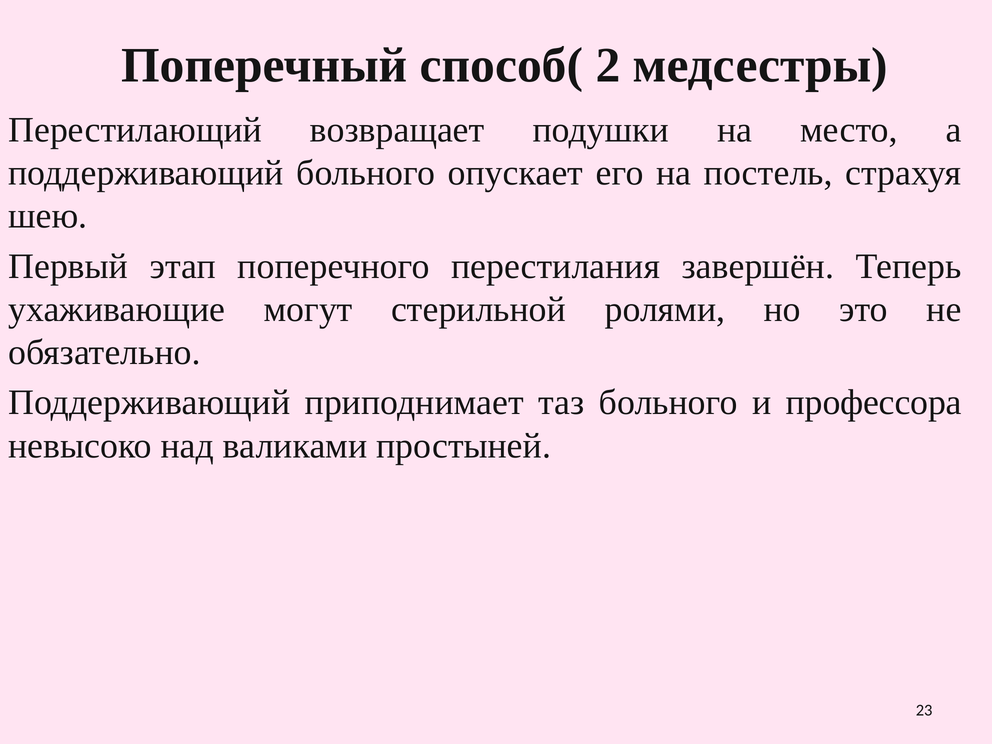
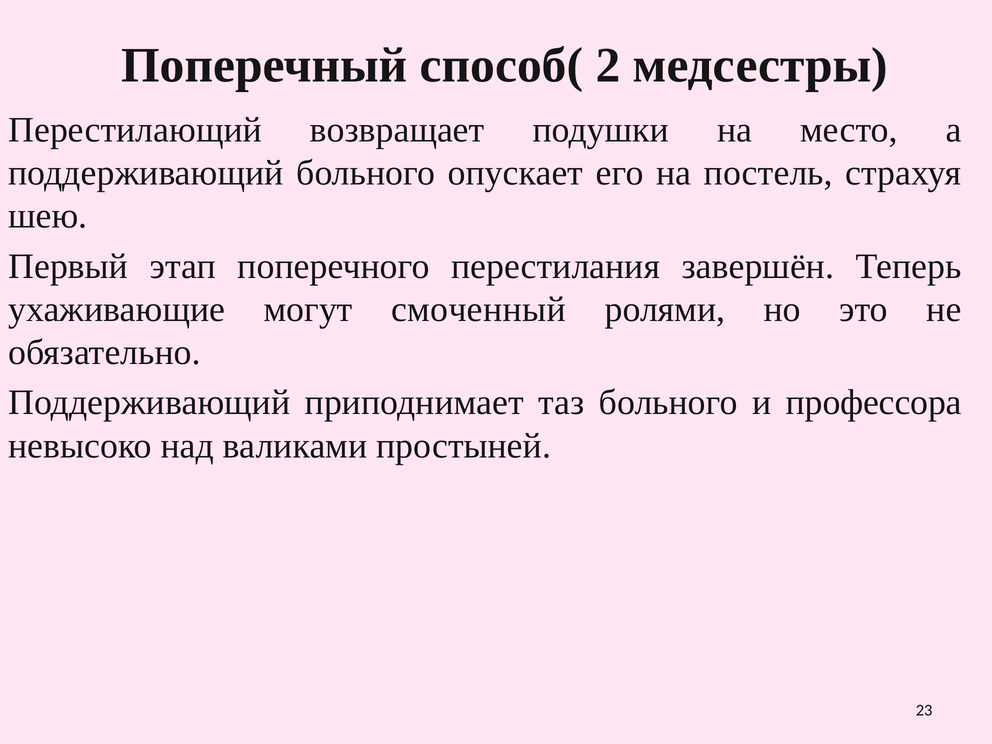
стерильной: стерильной -> смоченный (478, 309)
